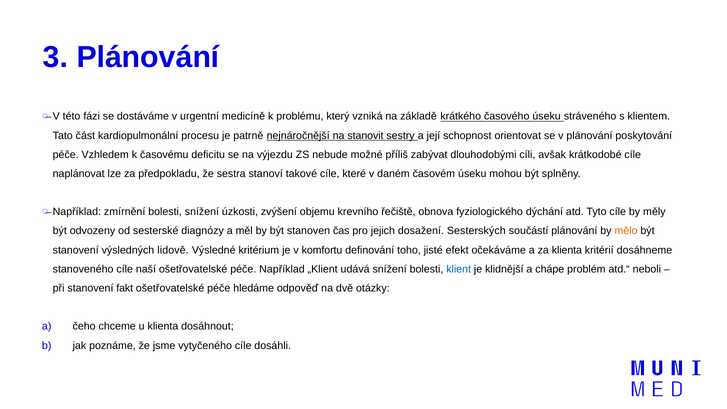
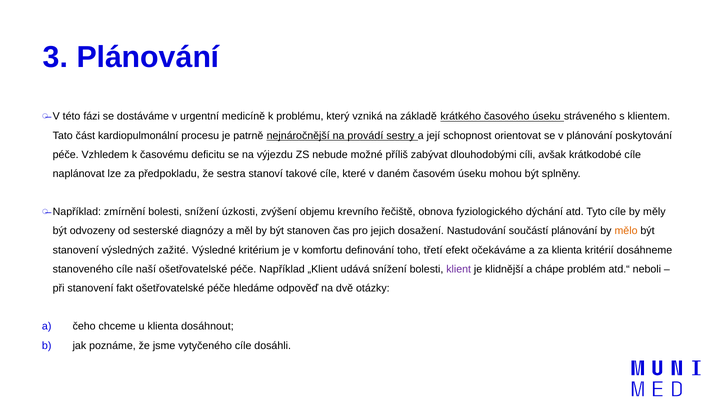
stanovit: stanovit -> provádí (365, 136)
Sesterských: Sesterských -> Nastudování (476, 231)
lidově: lidově -> zažité (173, 250)
jisté: jisté -> třetí (433, 250)
klient colour: blue -> purple (459, 269)
